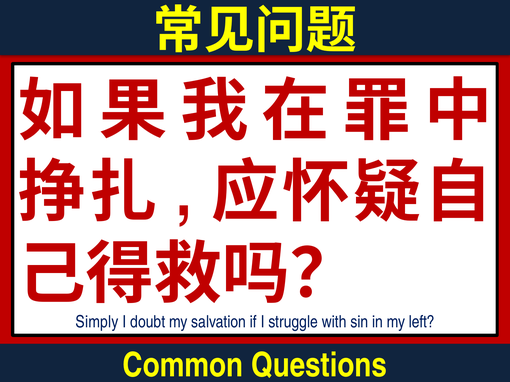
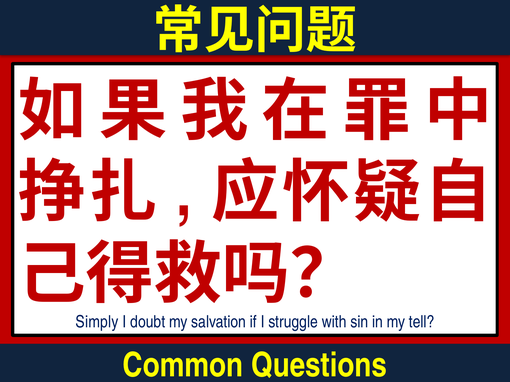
left: left -> tell (422, 322)
